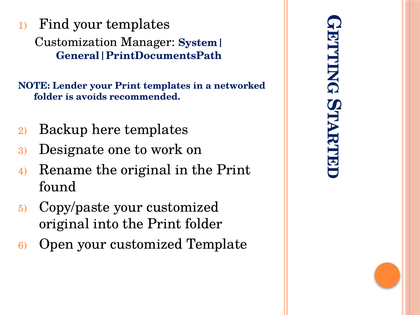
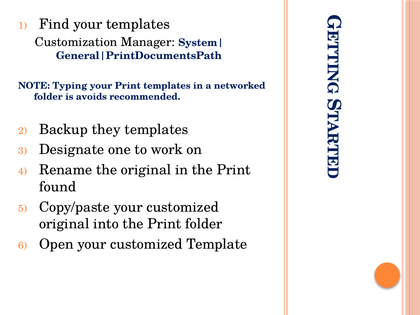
Lender: Lender -> Typing (70, 86)
here: here -> they (106, 129)
